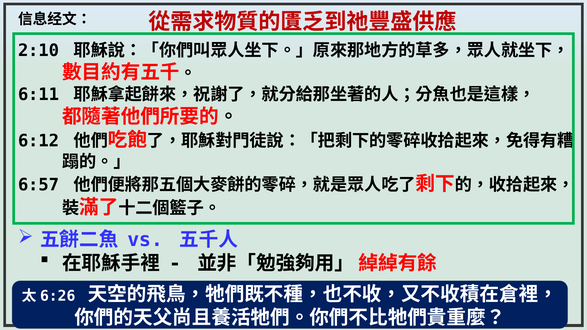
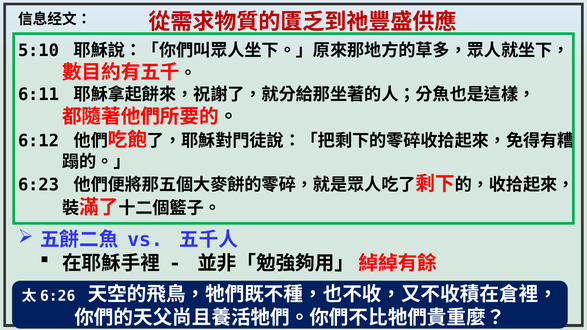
2:10: 2:10 -> 5:10 (39, 50)
6:57: 6:57 -> 6:23 (39, 185)
